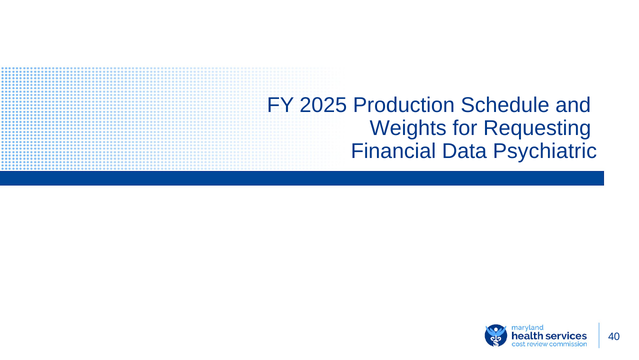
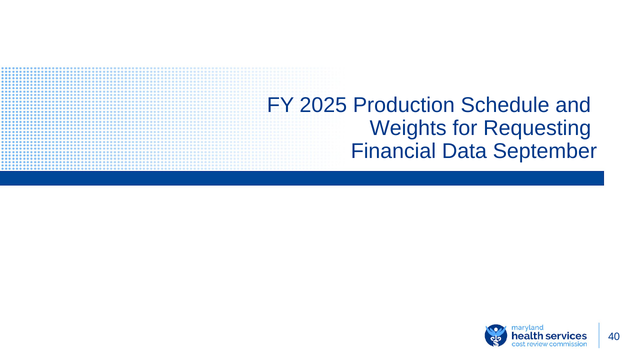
Psychiatric: Psychiatric -> September (545, 151)
